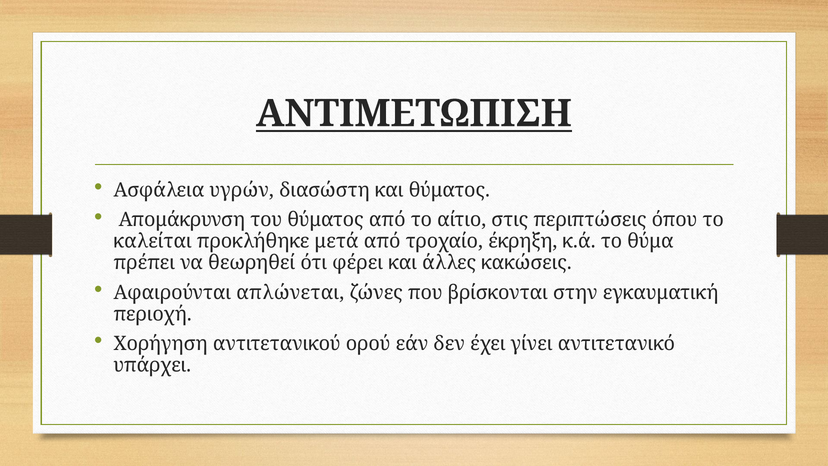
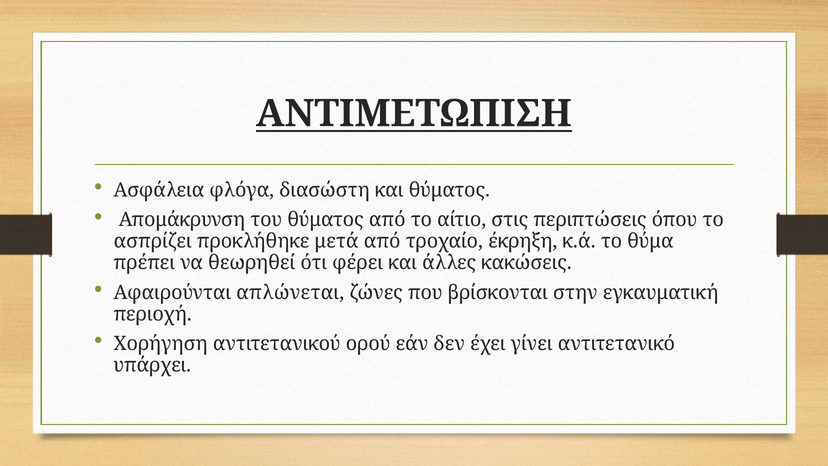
υγρών: υγρών -> φλόγα (242, 190)
καλείται: καλείται -> ασπρίζει (153, 241)
